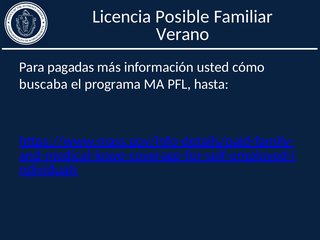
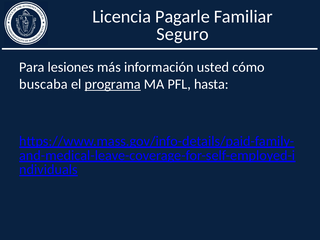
Posible: Posible -> Pagarle (183, 17)
Verano: Verano -> Seguro (183, 34)
pagadas: pagadas -> lesiones (71, 67)
programa underline: none -> present (113, 84)
